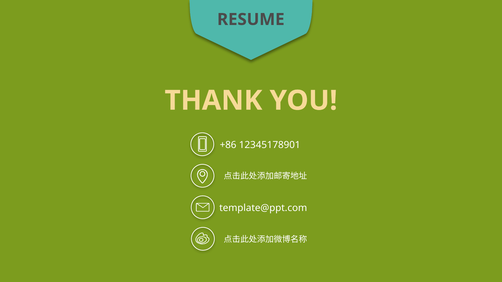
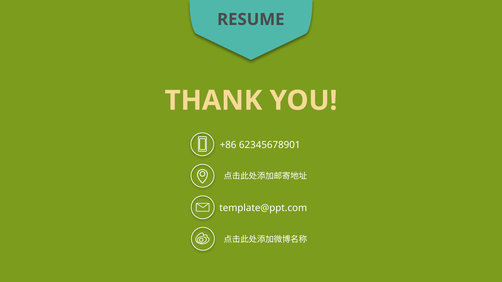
12345178901: 12345178901 -> 62345678901 (270, 145)
